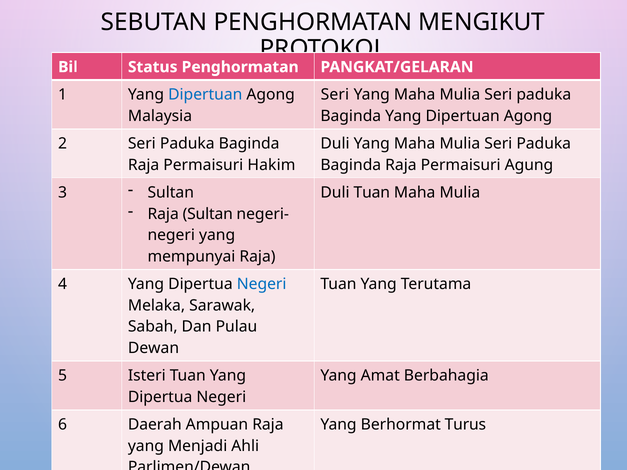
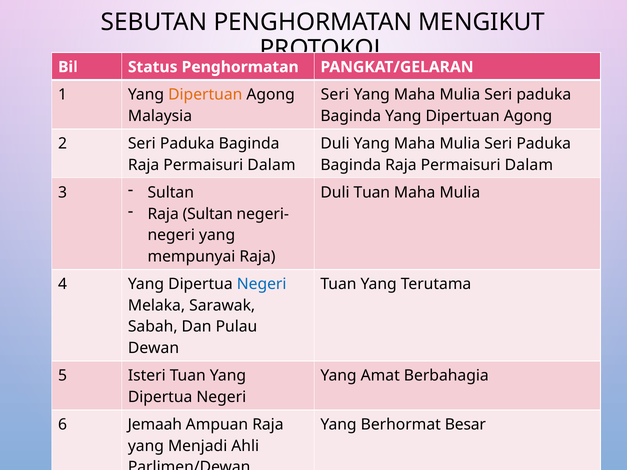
Dipertuan colour: blue -> orange (205, 95)
Hakim: Hakim -> Dalam (271, 165)
Agung: Agung -> Dalam (529, 165)
Daerah: Daerah -> Jemaah (155, 425)
Turus: Turus -> Besar (465, 425)
